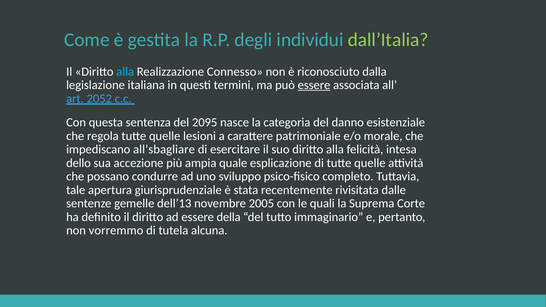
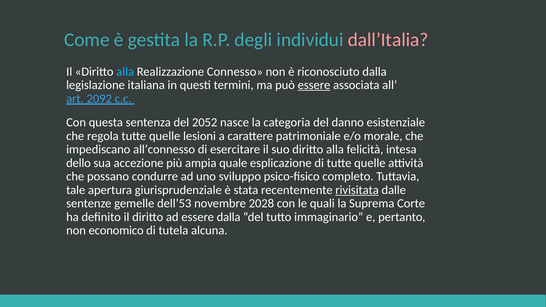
dall’Italia colour: light green -> pink (388, 40)
2052: 2052 -> 2092 (99, 99)
2095: 2095 -> 2052 (205, 123)
all’sbagliare: all’sbagliare -> all’connesso (164, 149)
rivisitata underline: none -> present (357, 190)
dell’13: dell’13 -> dell’53 (174, 203)
2005: 2005 -> 2028 (261, 203)
essere della: della -> dalla (229, 217)
vorremmo: vorremmo -> economico (116, 230)
